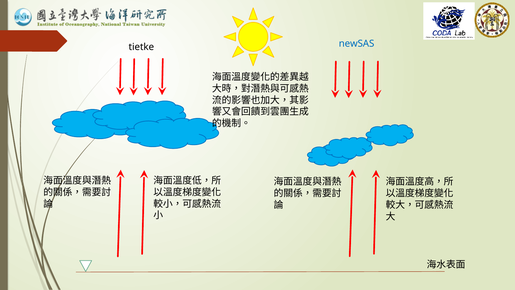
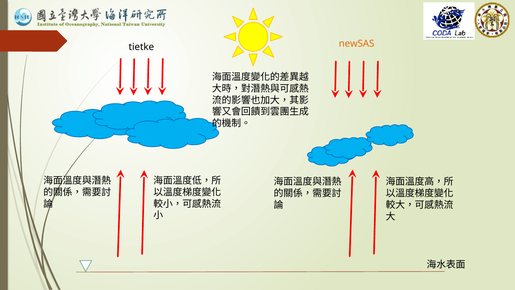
newSAS colour: blue -> orange (357, 44)
